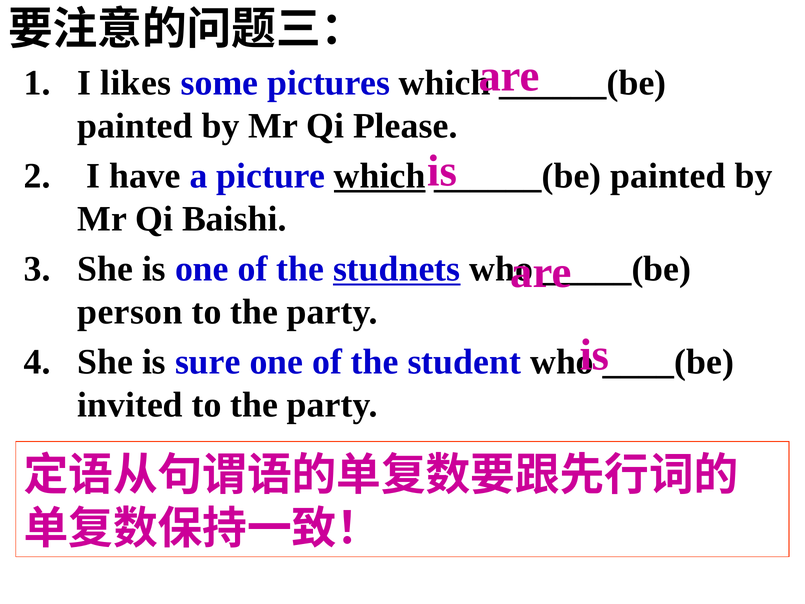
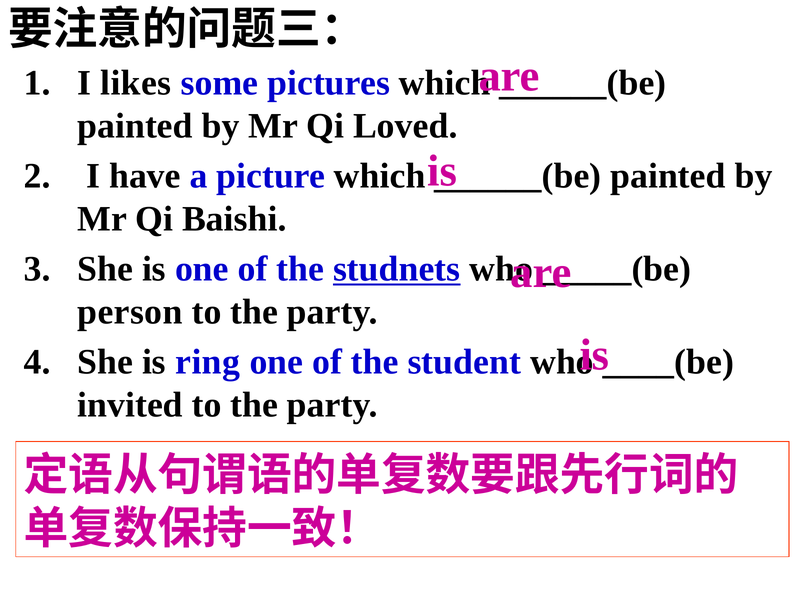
Please: Please -> Loved (405, 126)
which underline: present -> none (380, 176)
sure: sure -> ring (208, 362)
